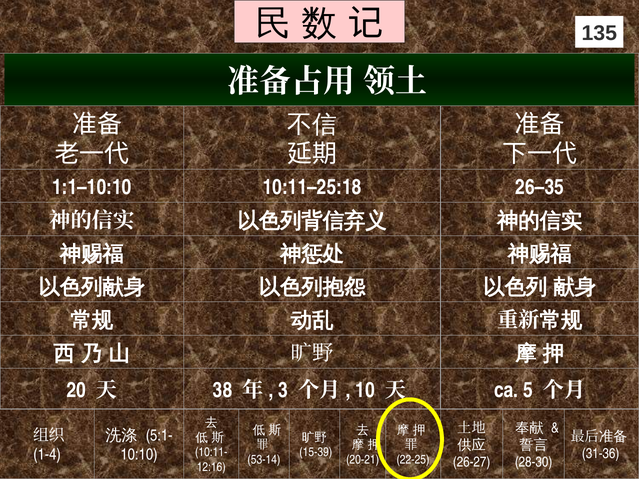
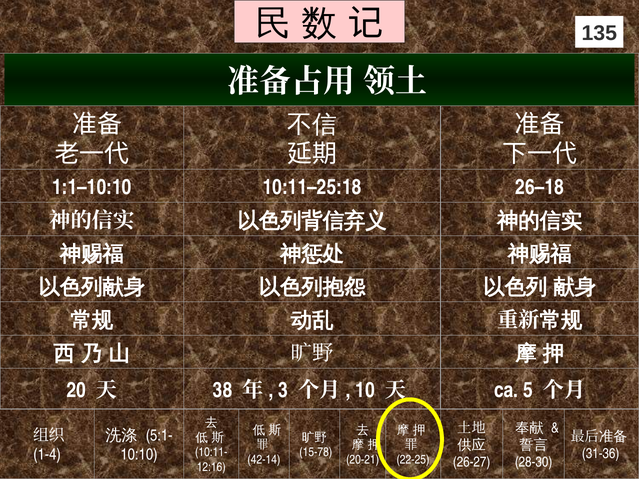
26–35: 26–35 -> 26–18 (540, 187)
15-39: 15-39 -> 15-78 (316, 453)
53-14: 53-14 -> 42-14 (264, 460)
